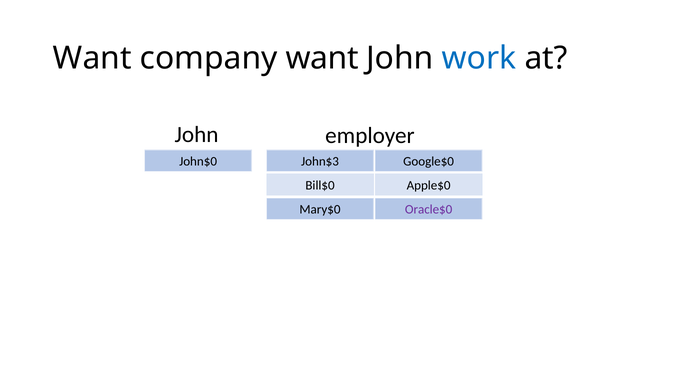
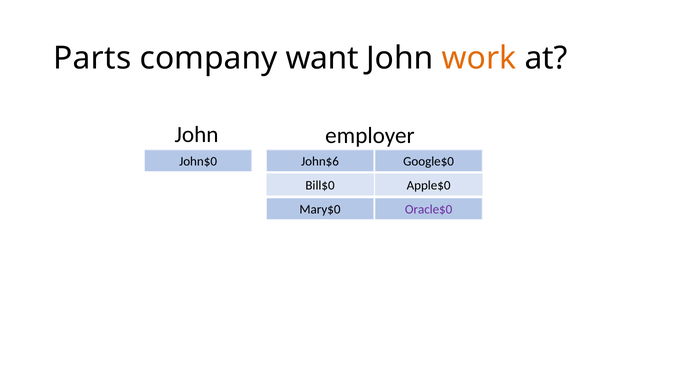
Want: Want -> Parts (92, 58)
work colour: blue -> orange (479, 58)
John$3: John$3 -> John$6 (320, 161)
